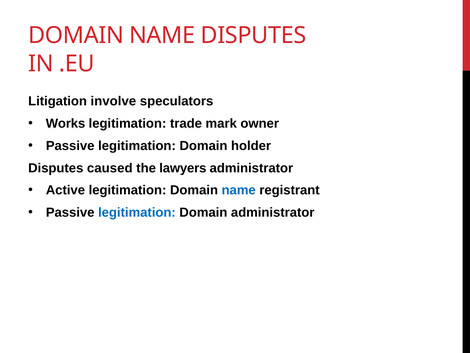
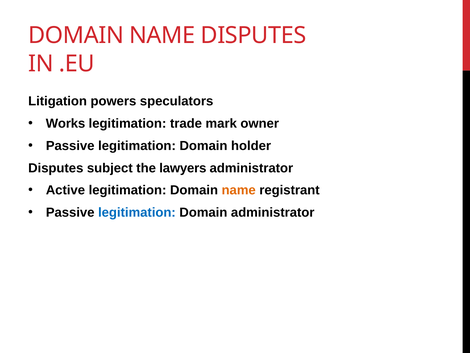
involve: involve -> powers (113, 101)
caused: caused -> subject (110, 168)
name colour: blue -> orange (239, 190)
